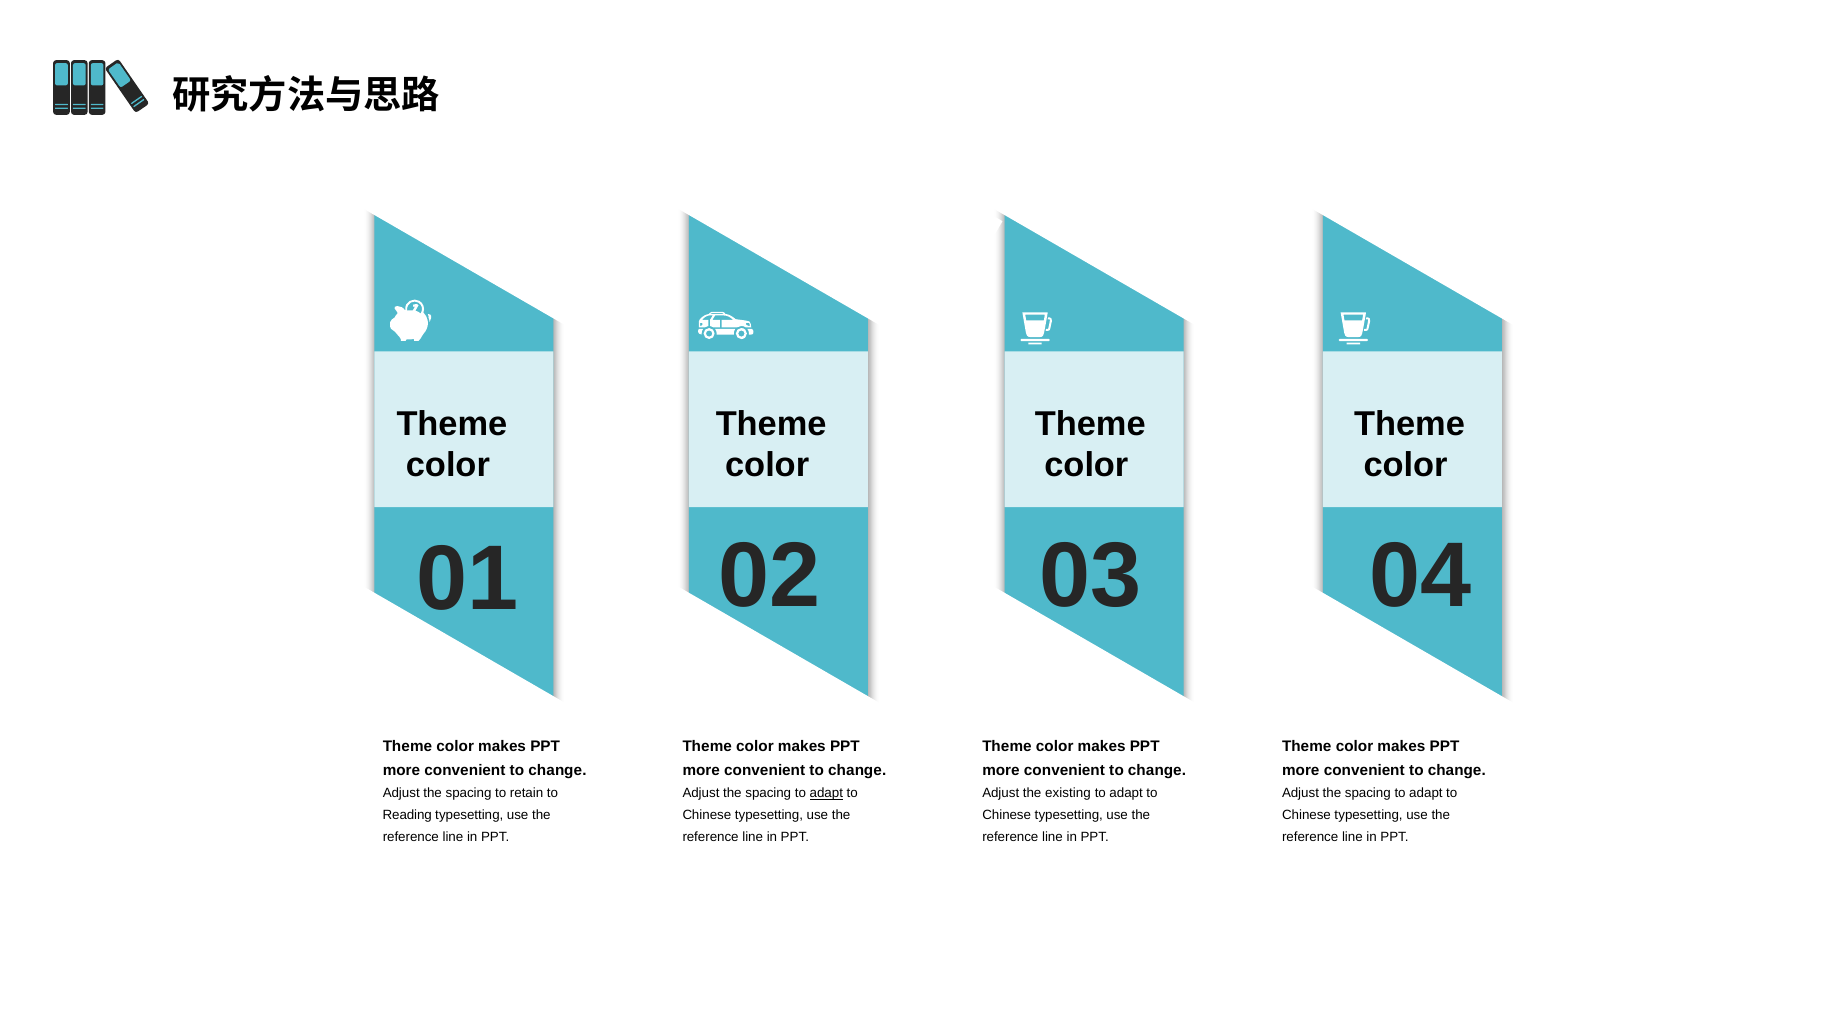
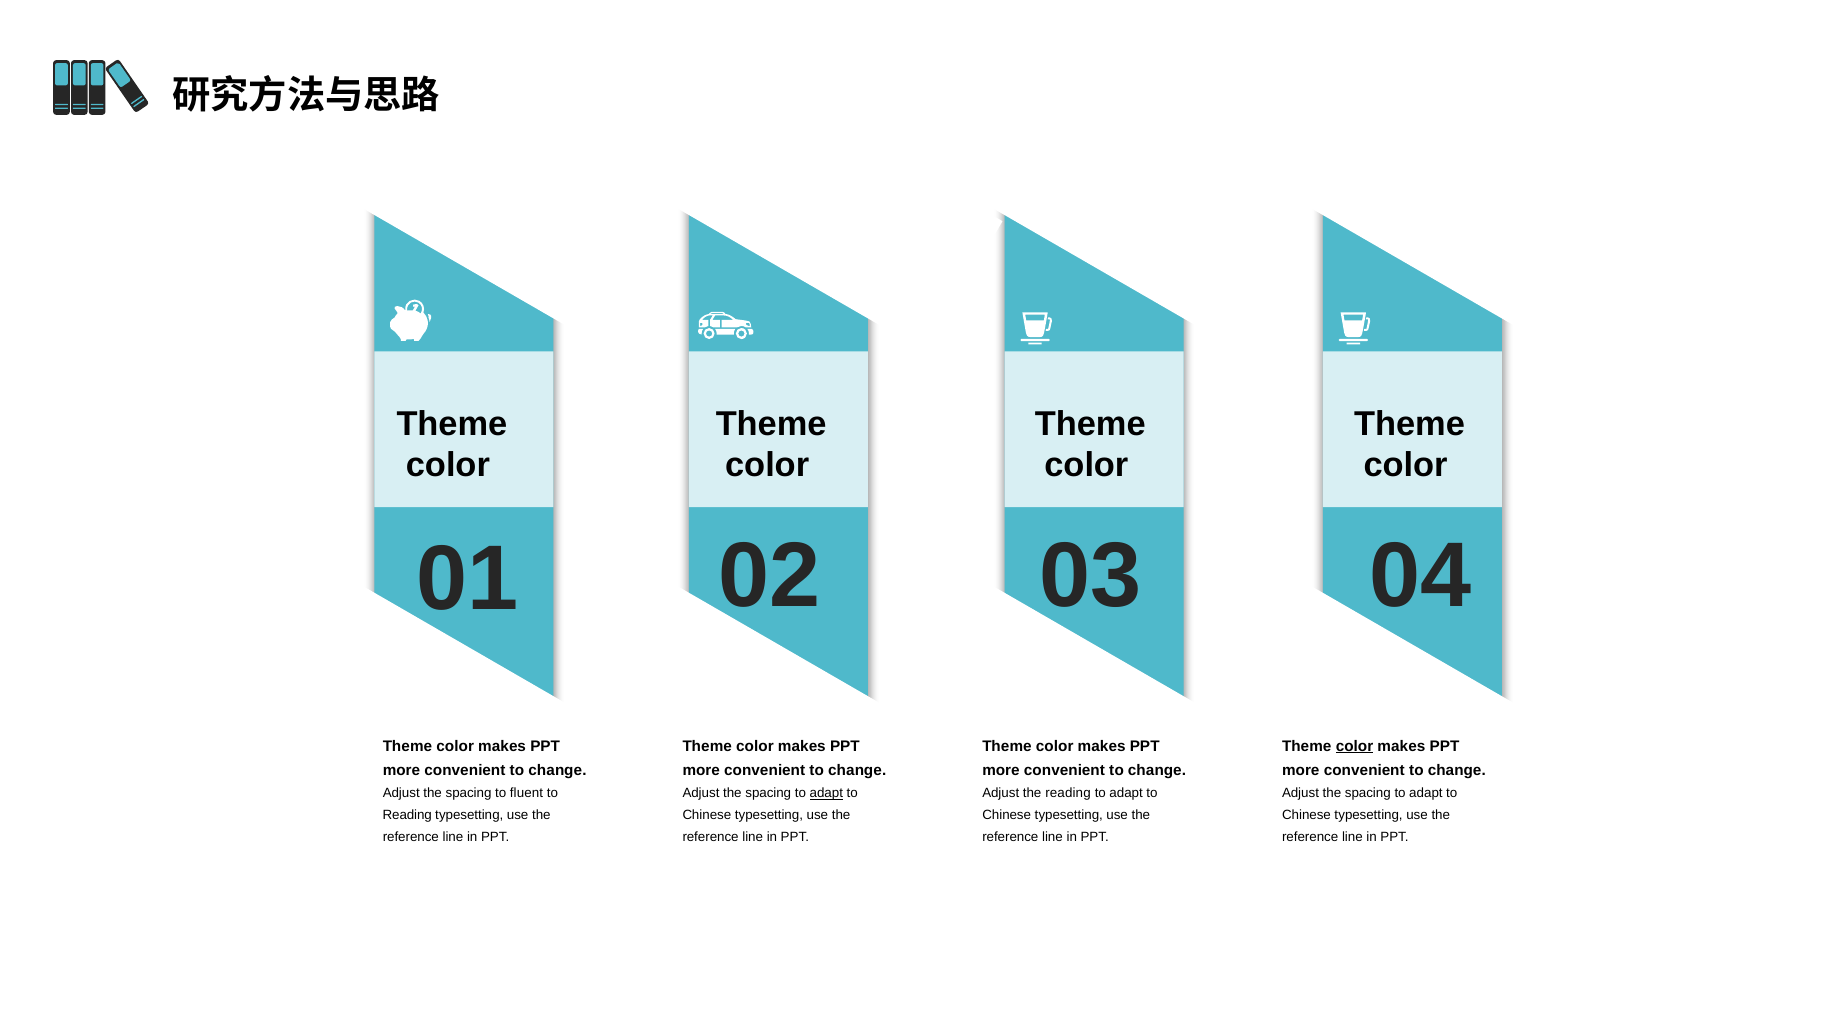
color underline: none -> present (1355, 746)
retain: retain -> fluent (527, 793)
the existing: existing -> reading (1068, 793)
